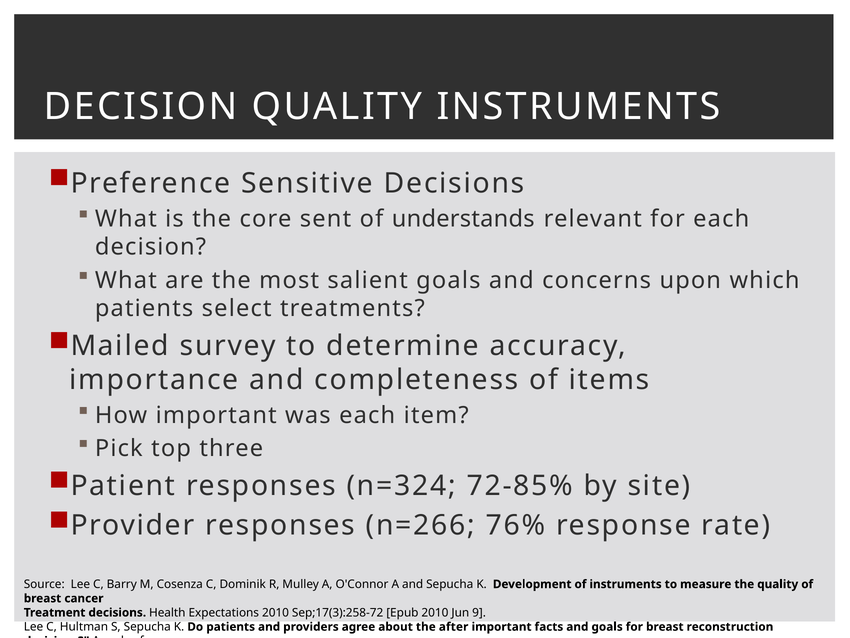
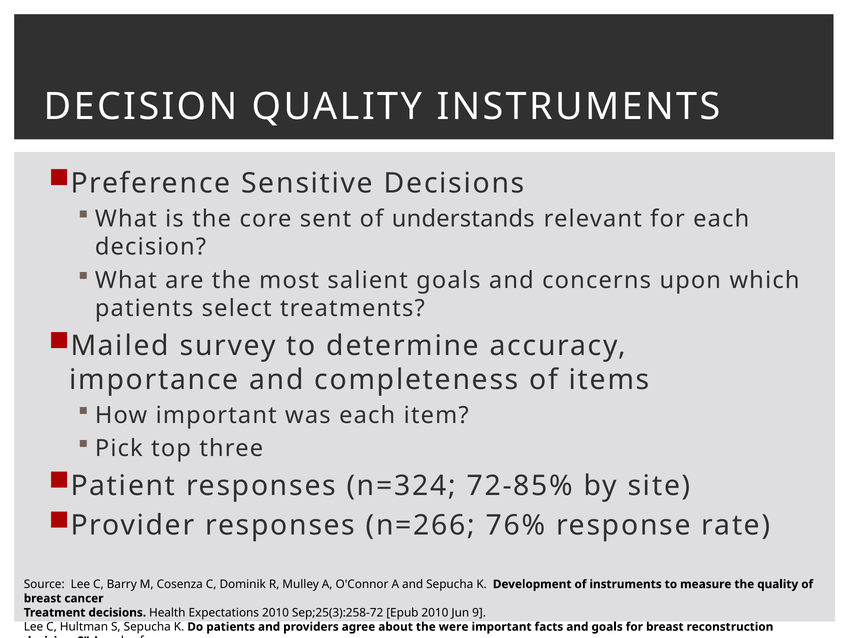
Sep;17(3):258-72: Sep;17(3):258-72 -> Sep;25(3):258-72 (338, 612)
after: after -> were (454, 626)
